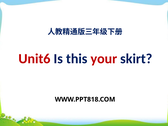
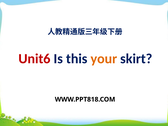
your colour: red -> orange (104, 59)
